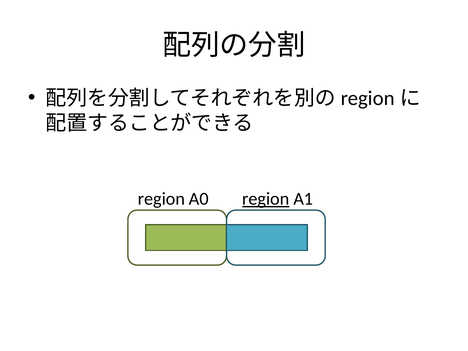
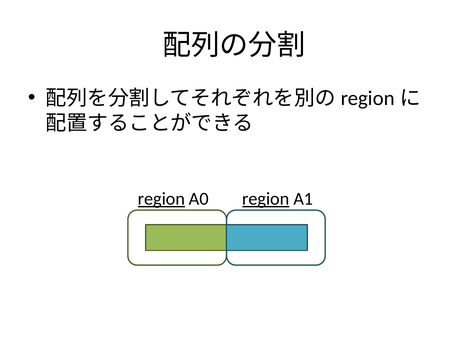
region underline: none -> present (161, 199)
